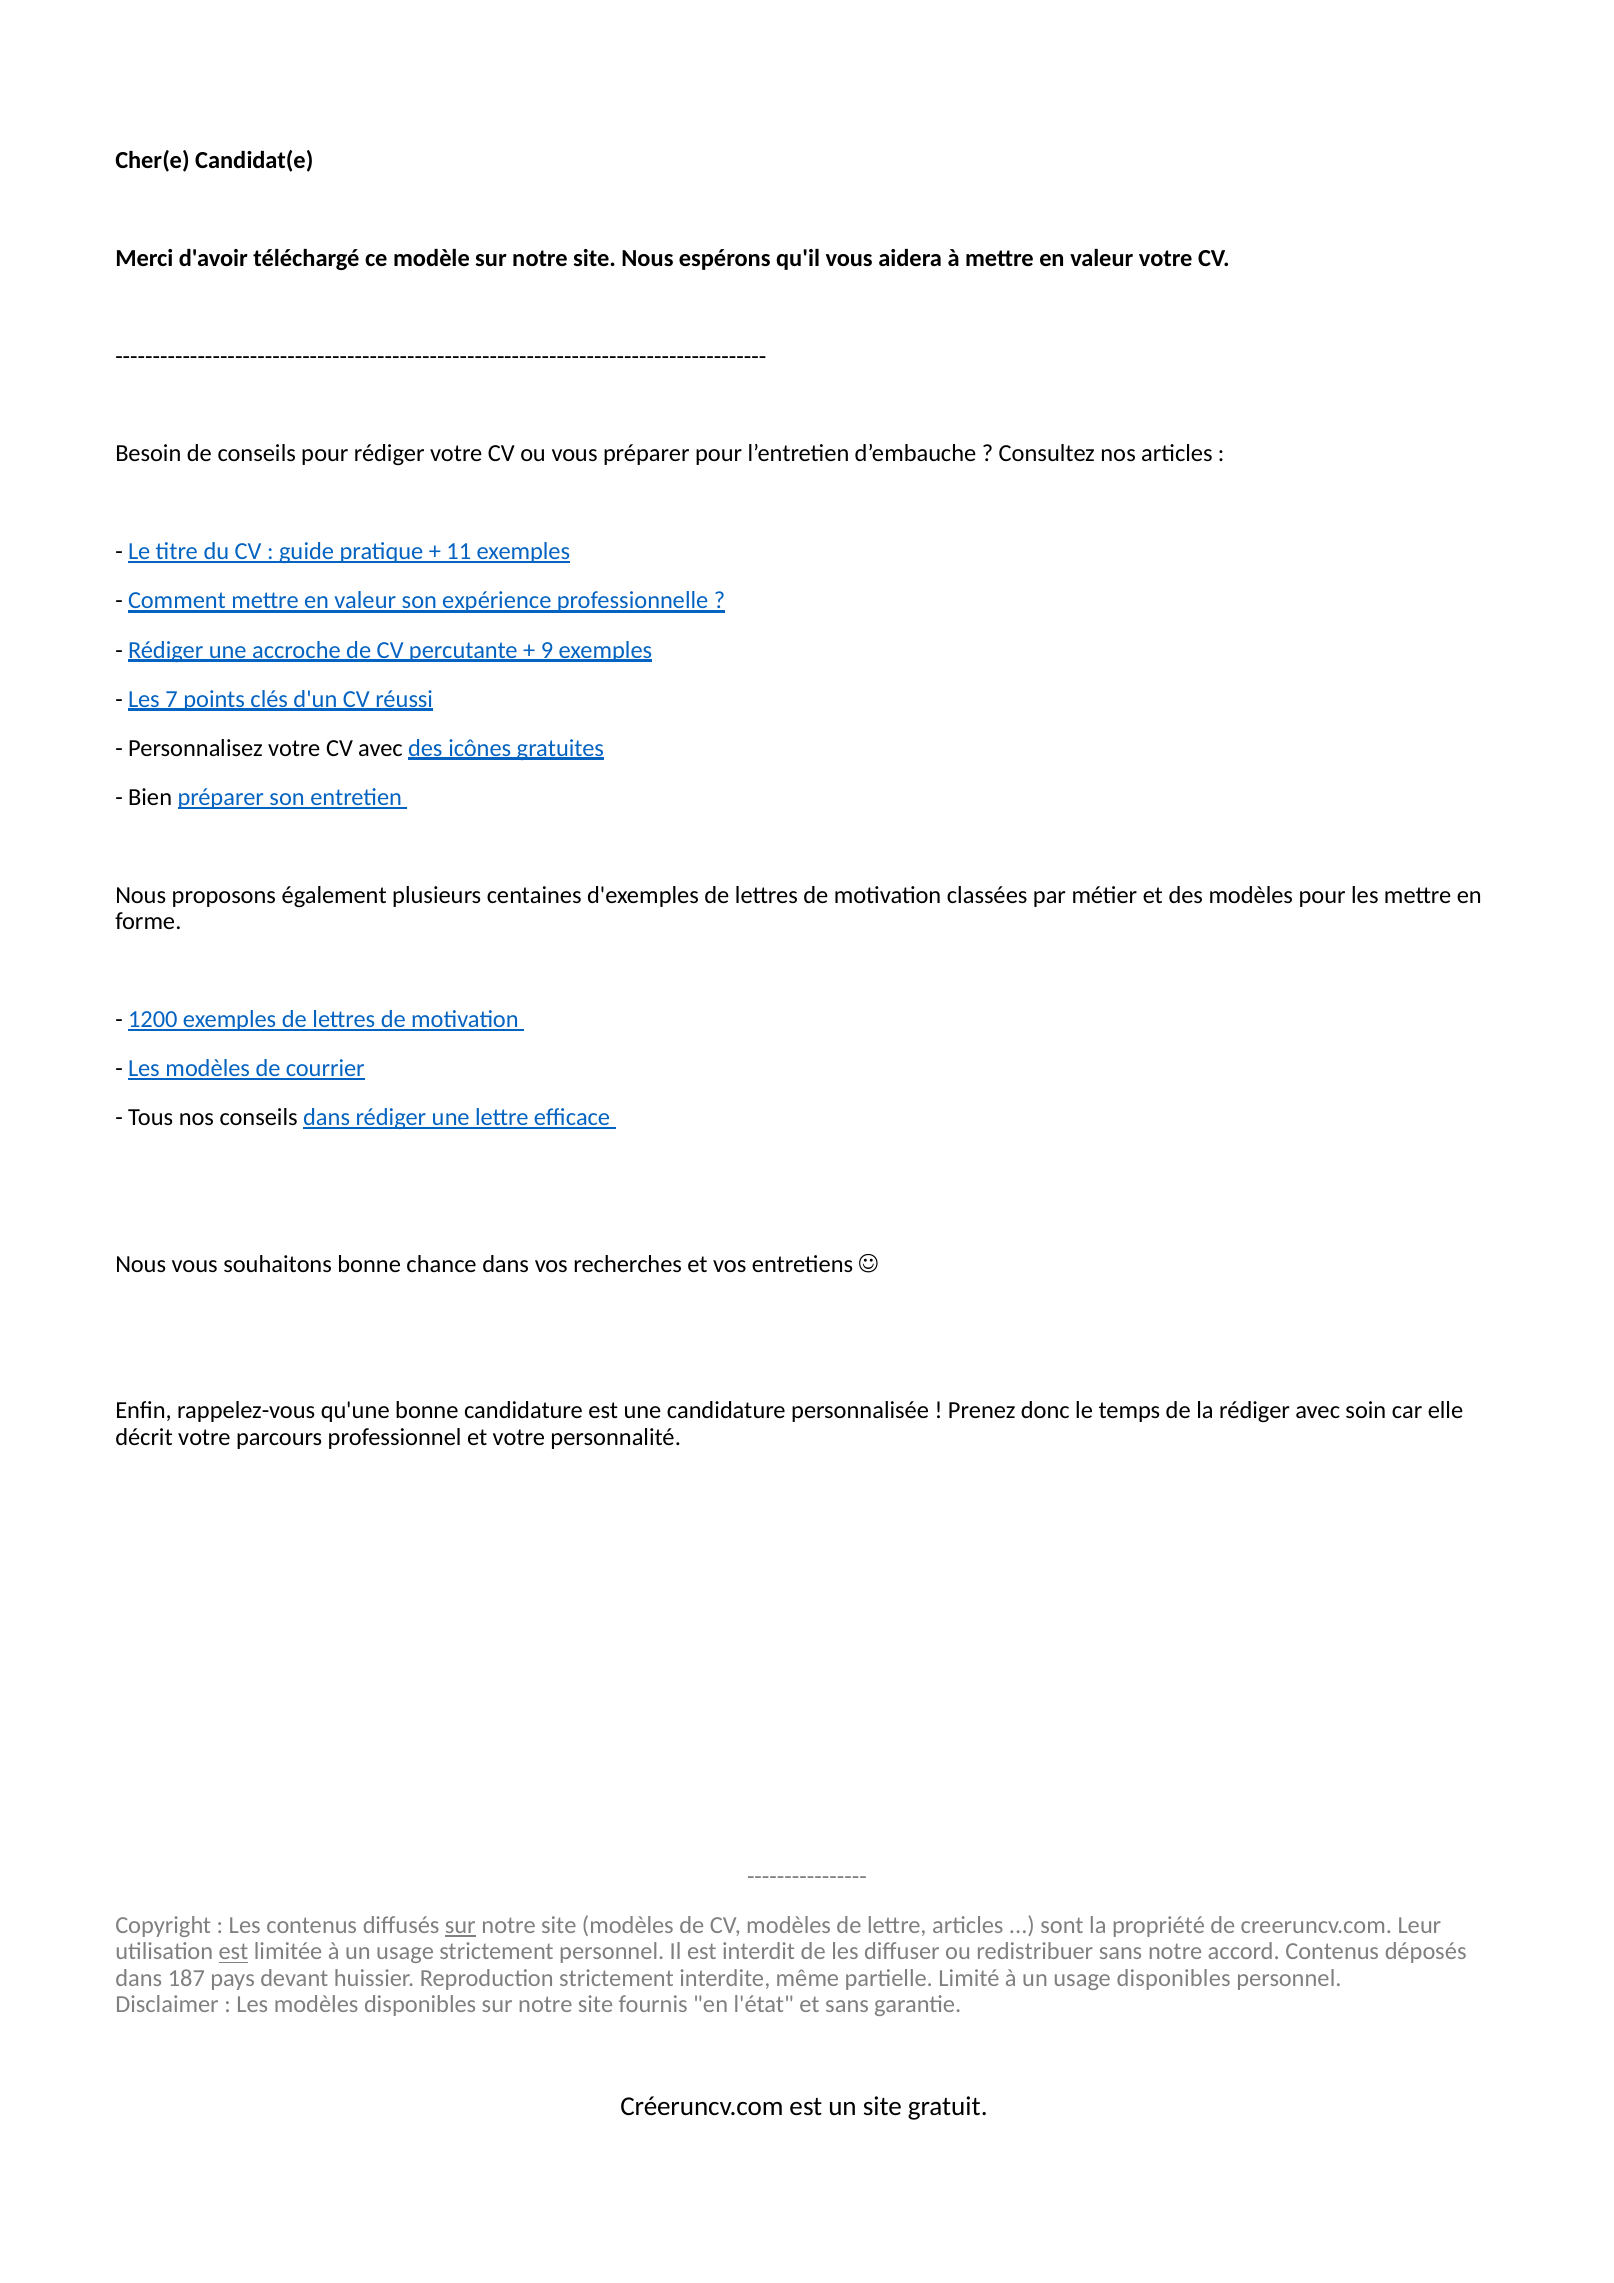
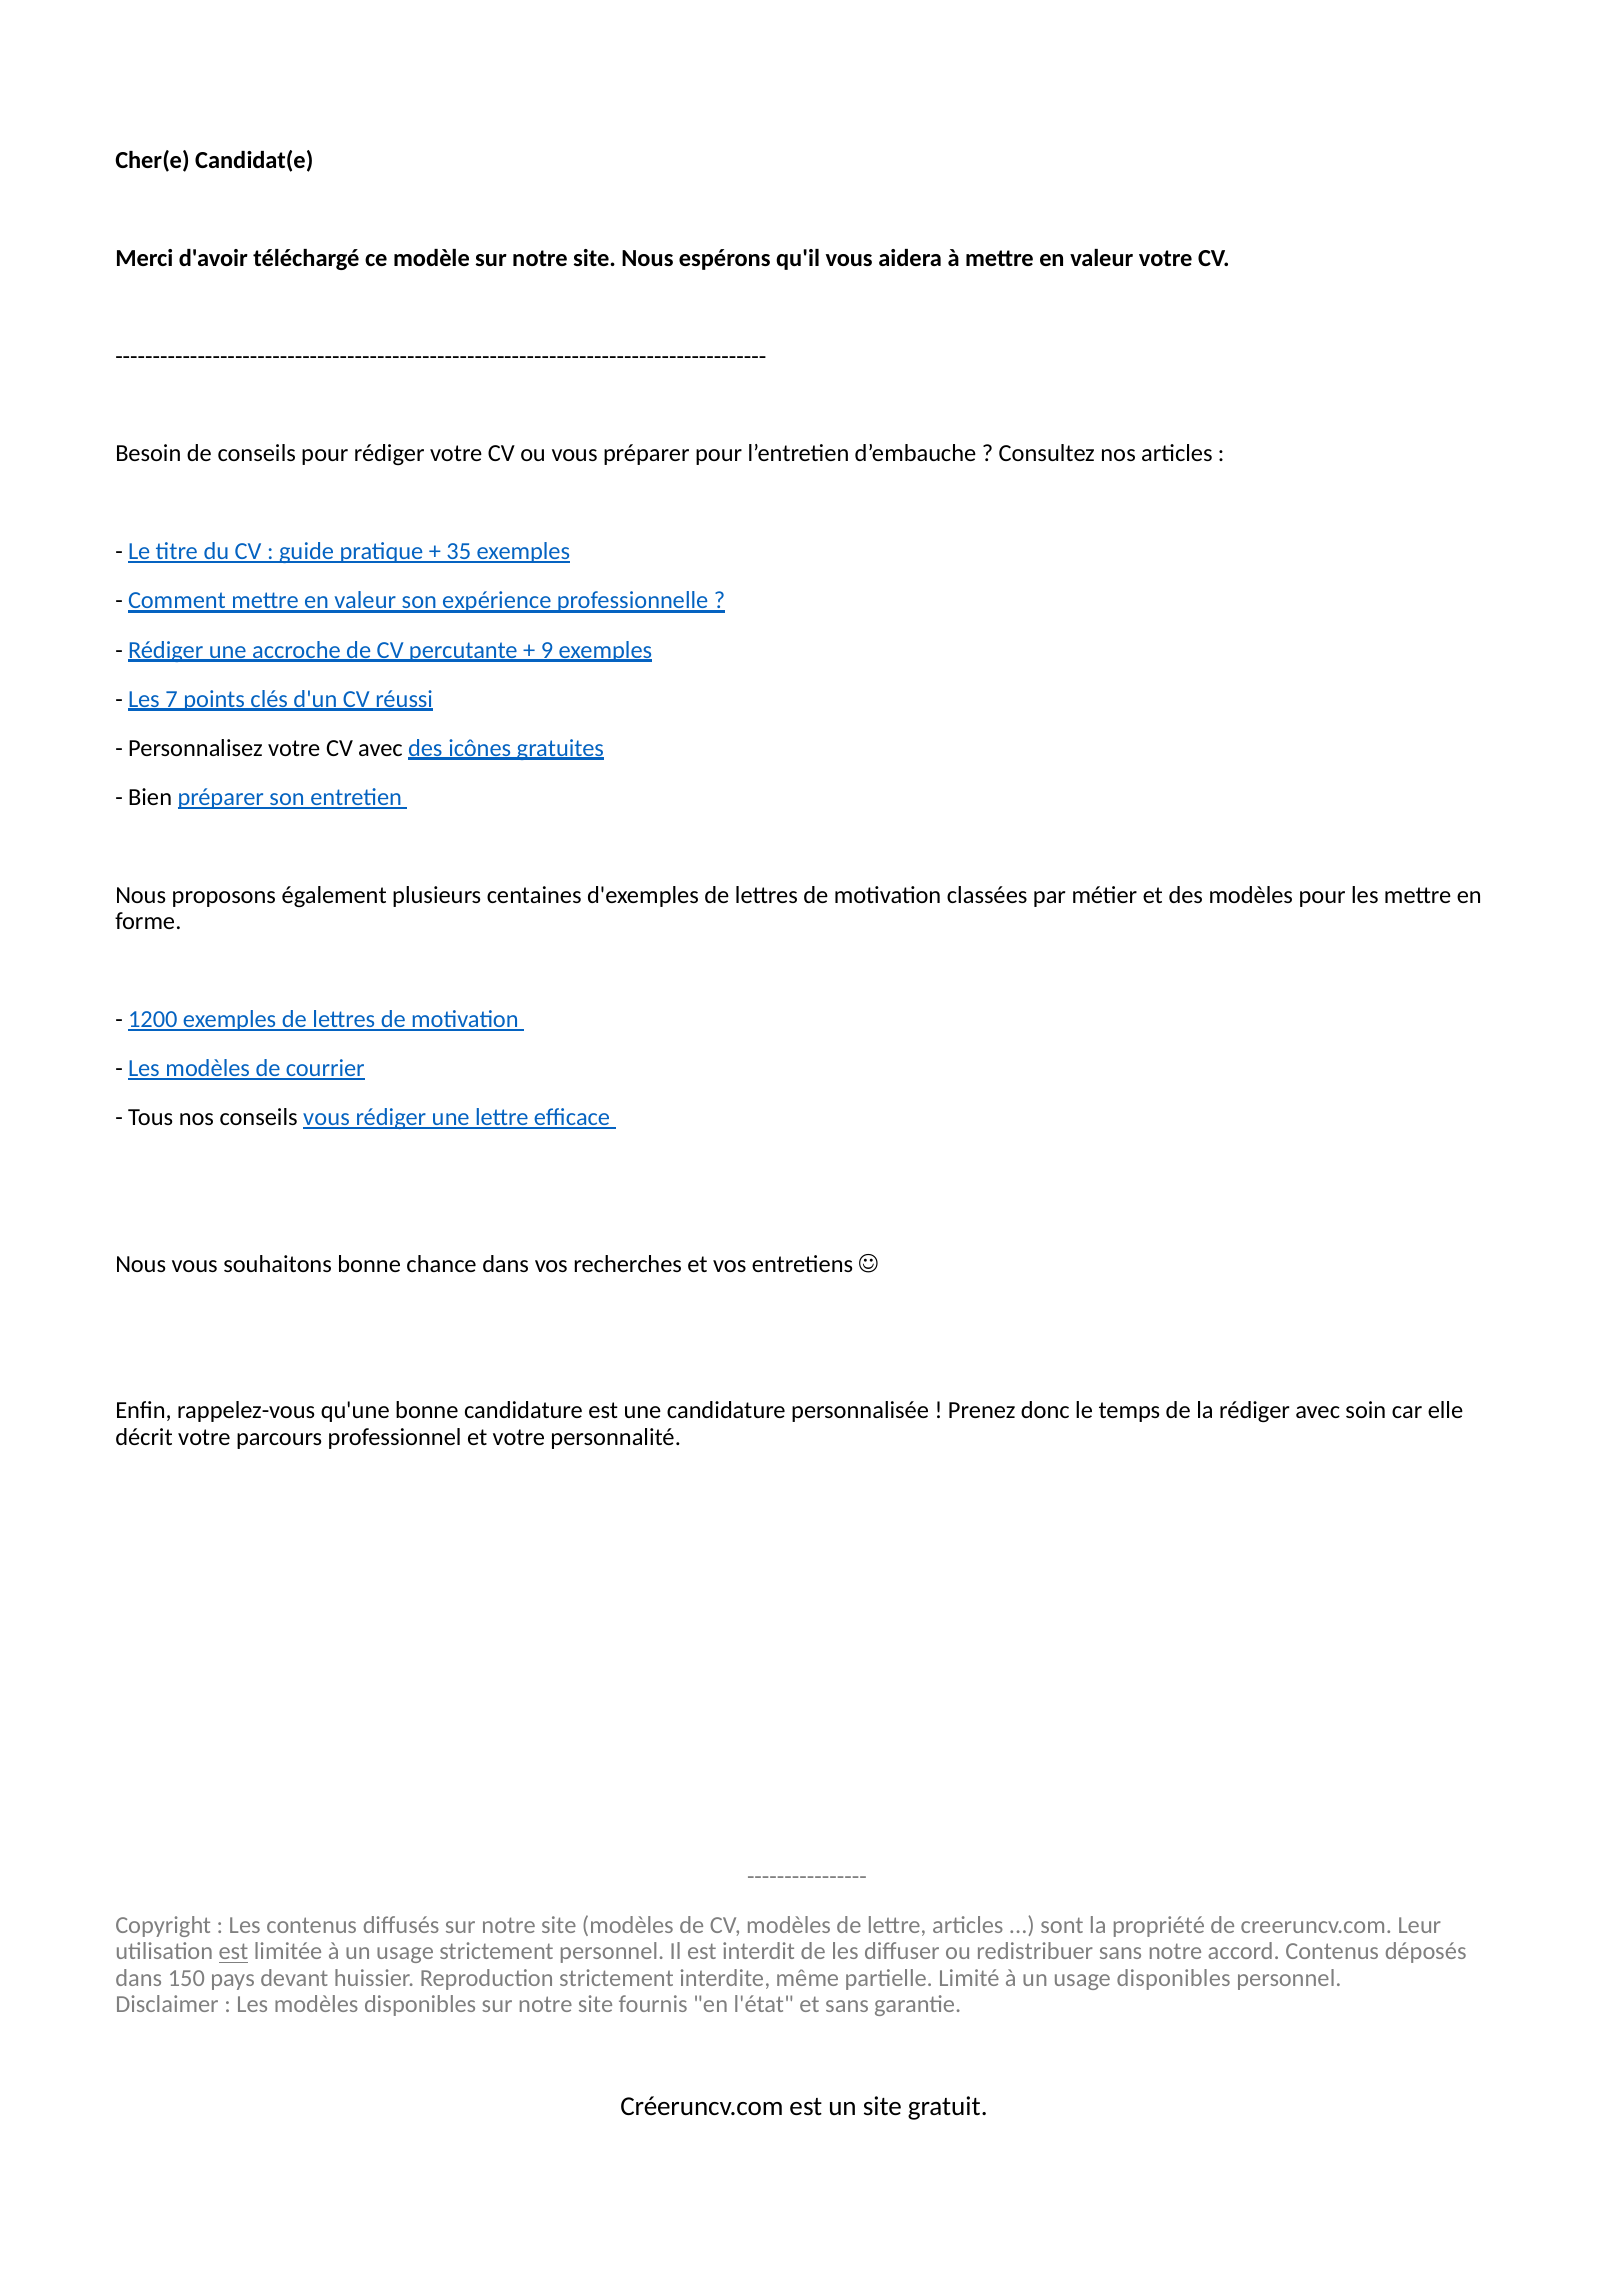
11: 11 -> 35 (459, 552)
conseils dans: dans -> vous (327, 1117)
sur underline: present -> none (460, 1925)
187: 187 -> 150 (186, 1978)
